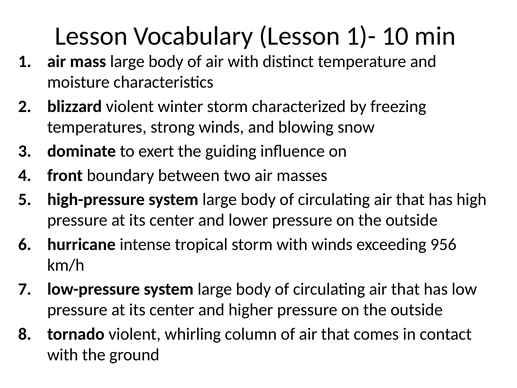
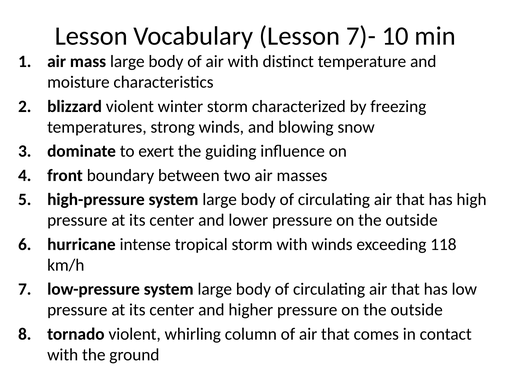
1)-: 1)- -> 7)- (361, 36)
956: 956 -> 118 (443, 244)
